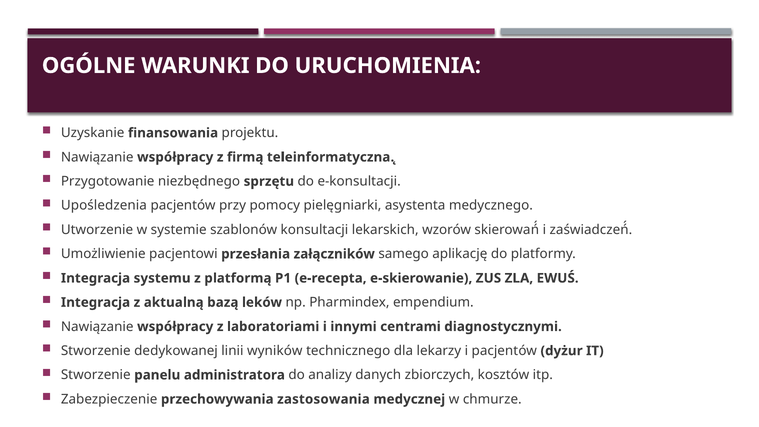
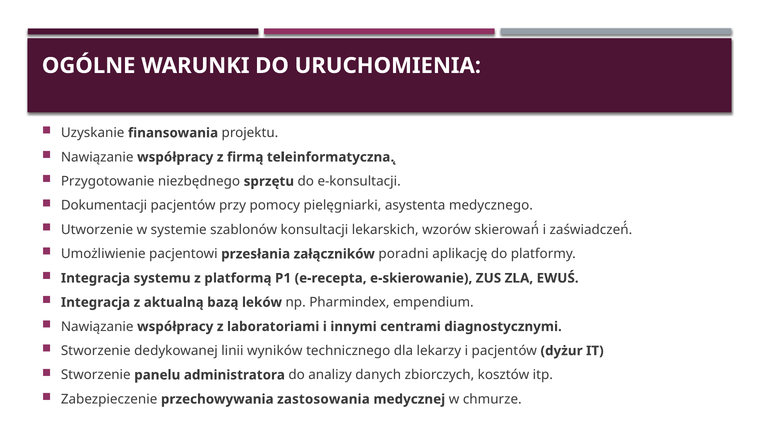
Upośledzenia: Upośledzenia -> Dokumentacji (104, 206)
samego: samego -> poradni (404, 254)
